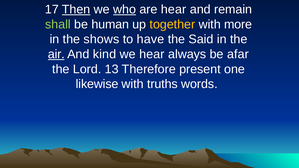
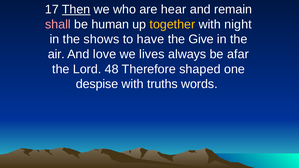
who underline: present -> none (125, 9)
shall colour: light green -> pink (58, 24)
more: more -> night (238, 24)
Said: Said -> Give (201, 39)
air underline: present -> none (56, 54)
kind: kind -> love (105, 54)
we hear: hear -> lives (152, 54)
13: 13 -> 48 (112, 69)
present: present -> shaped (200, 69)
likewise: likewise -> despise (97, 84)
